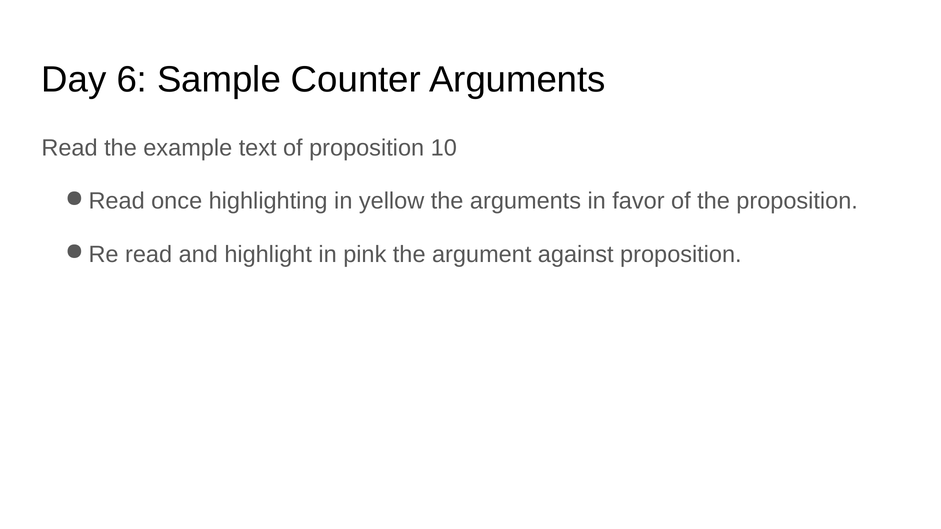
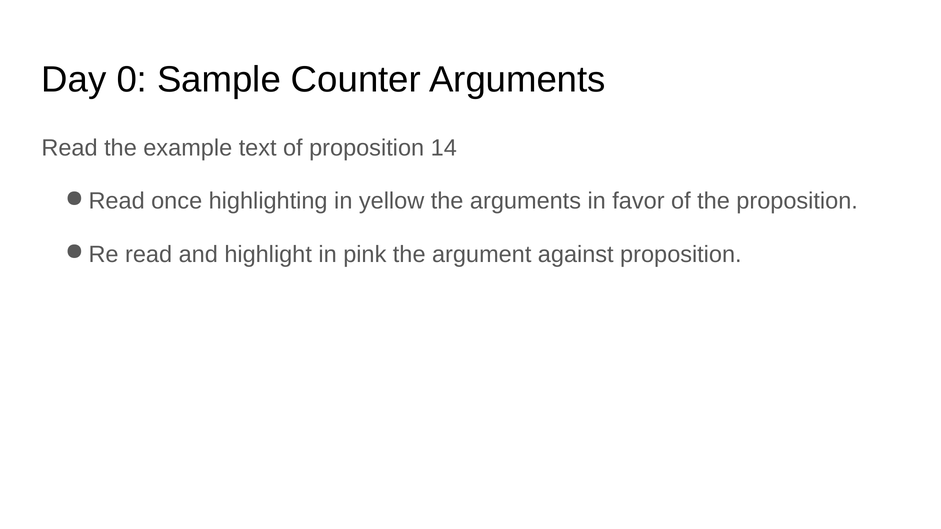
6: 6 -> 0 (132, 80)
10: 10 -> 14 (444, 148)
